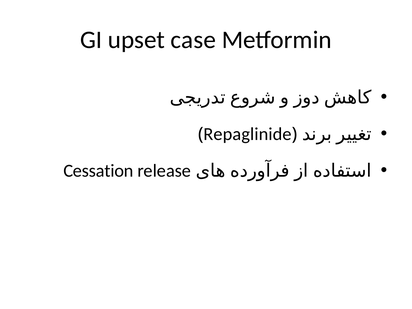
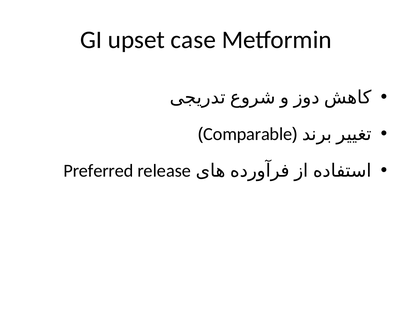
Repaglinide: Repaglinide -> Comparable (248, 134)
Cessation: Cessation -> Preferred (98, 171)
